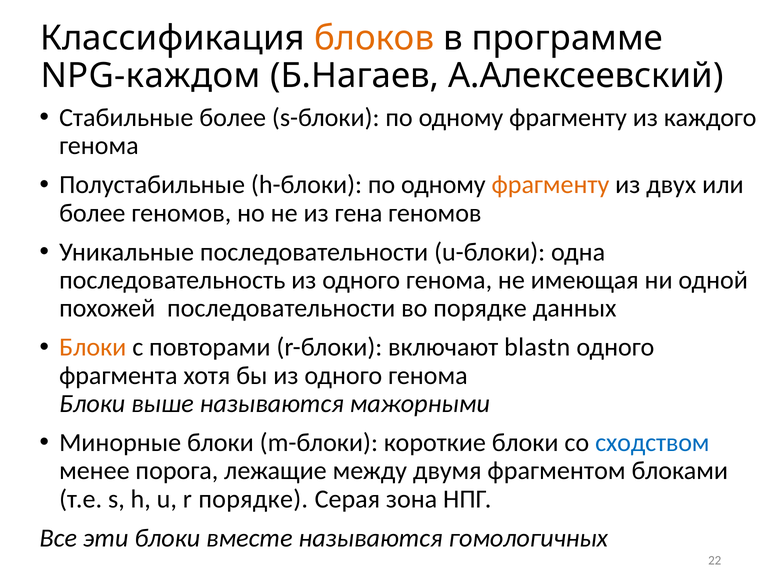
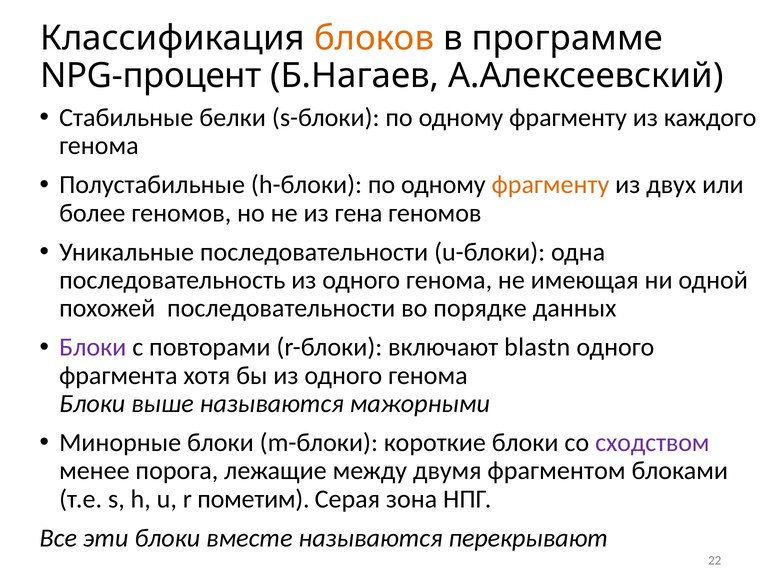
NPG-каждом: NPG-каждом -> NPG-процент (151, 76)
Стабильные более: более -> белки (233, 118)
Блоки colour: orange -> purple (93, 347)
сходством colour: blue -> purple (652, 443)
r порядке: порядке -> пометим (253, 499)
гомологичных: гомологичных -> перекрывают (528, 538)
